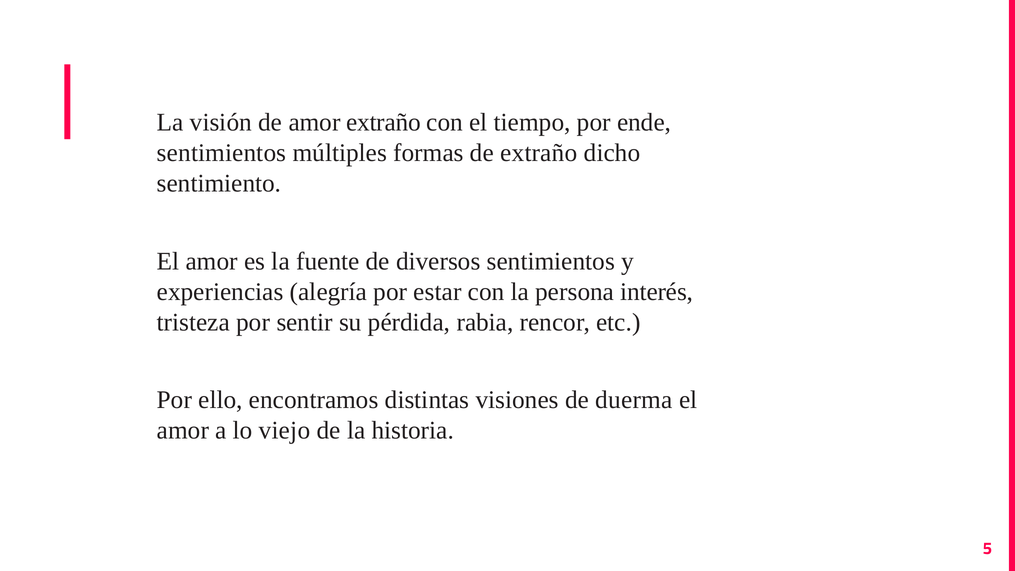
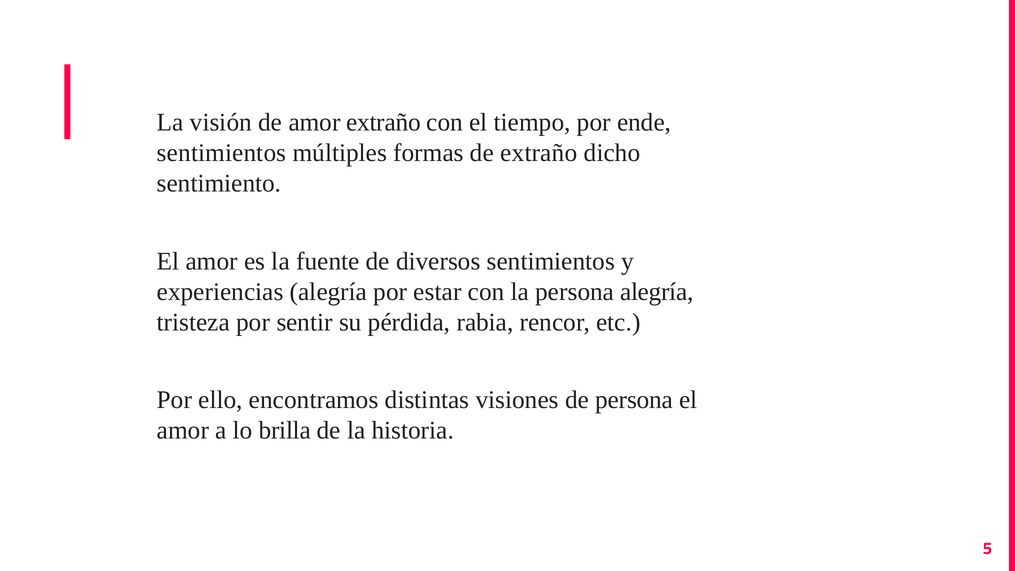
persona interés: interés -> alegría (657, 292)
de duerma: duerma -> persona (634, 400)
viejo: viejo -> brilla (285, 430)
